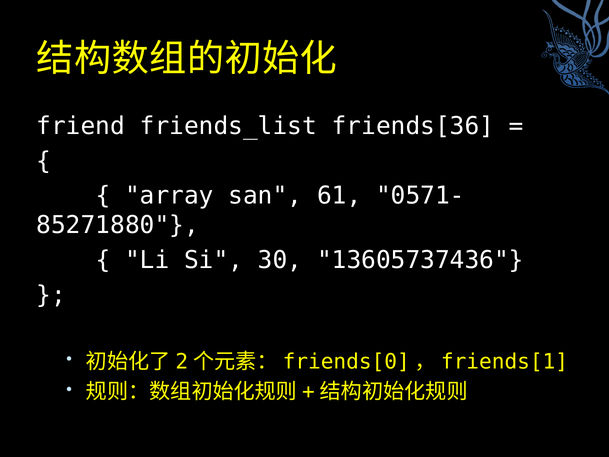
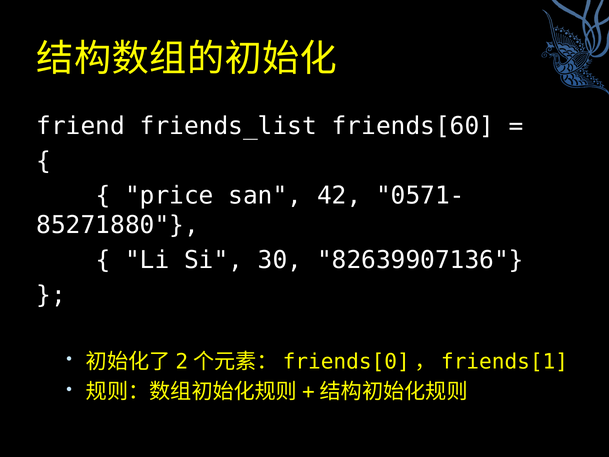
friends[36: friends[36 -> friends[60 (413, 126)
array: array -> price (169, 196)
61: 61 -> 42 (339, 196)
13605737436: 13605737436 -> 82639907136 (420, 260)
